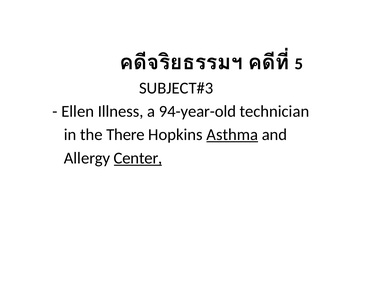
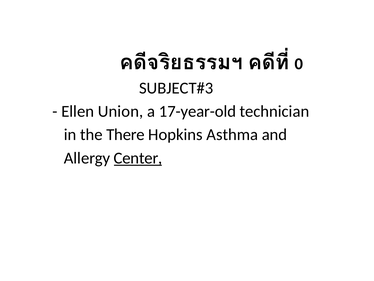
5: 5 -> 0 (299, 64)
Illness: Illness -> Union (121, 111)
94-year-old: 94-year-old -> 17-year-old (197, 111)
Asthma underline: present -> none (232, 134)
